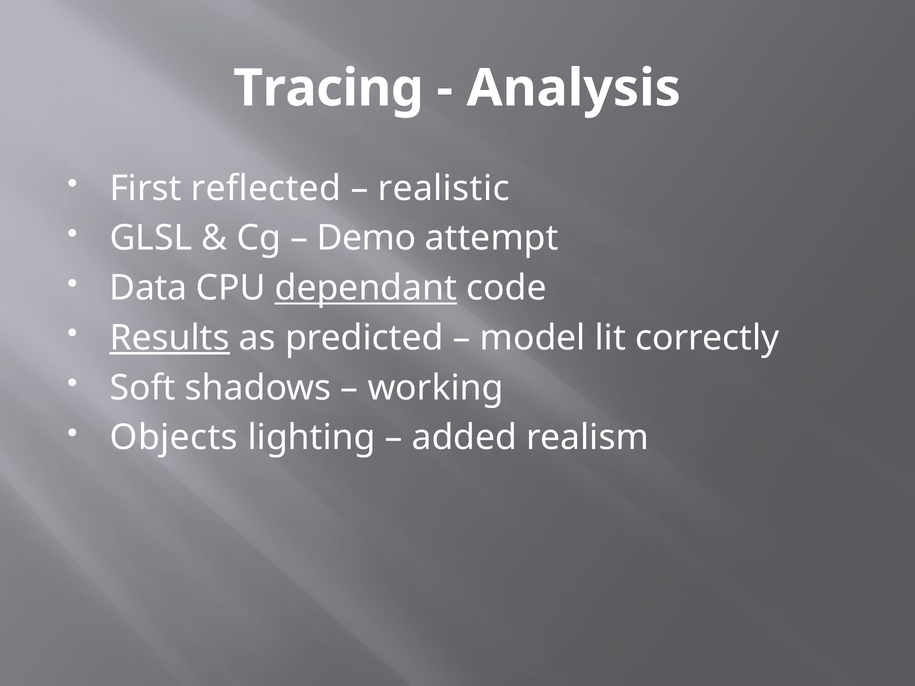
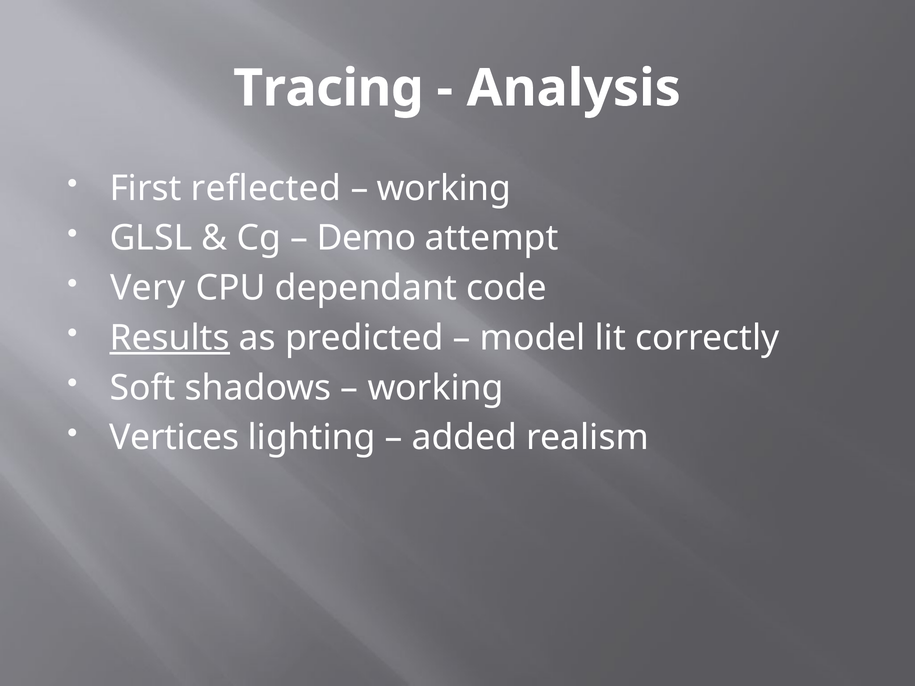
realistic: realistic -> working (444, 188)
Data: Data -> Very (148, 288)
dependant underline: present -> none (366, 288)
Objects: Objects -> Vertices (174, 438)
